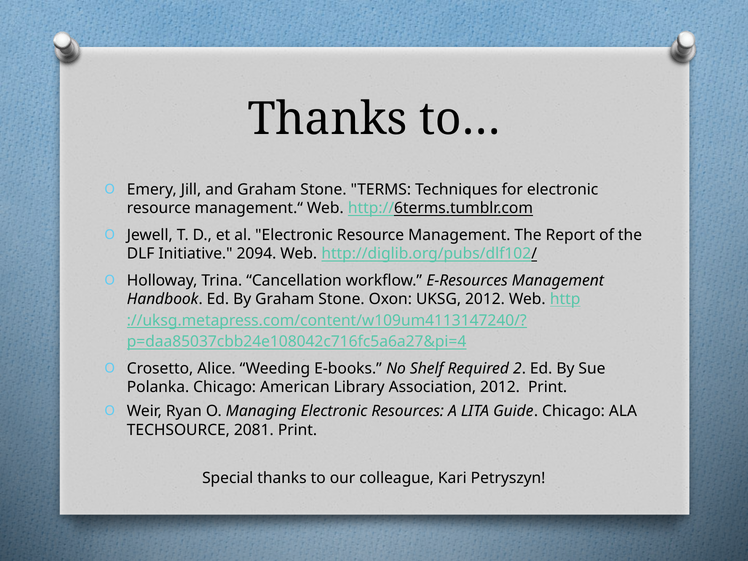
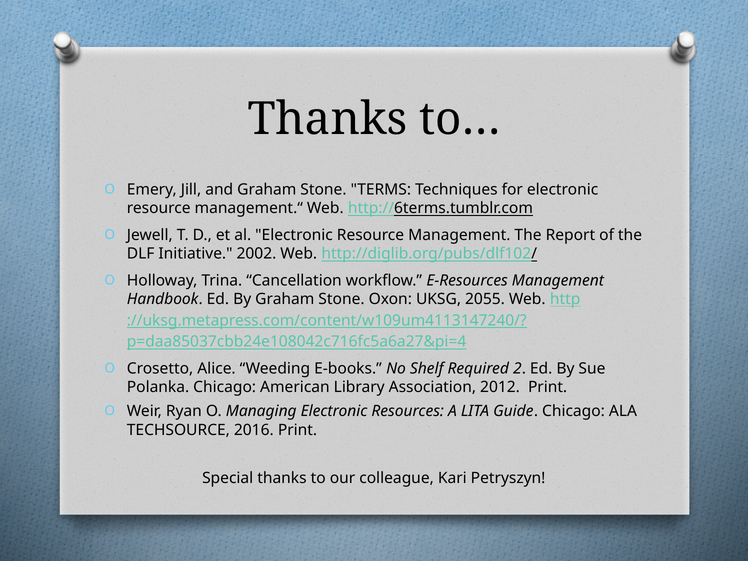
2094: 2094 -> 2002 (256, 254)
UKSG 2012: 2012 -> 2055 (485, 299)
2081: 2081 -> 2016 (254, 430)
